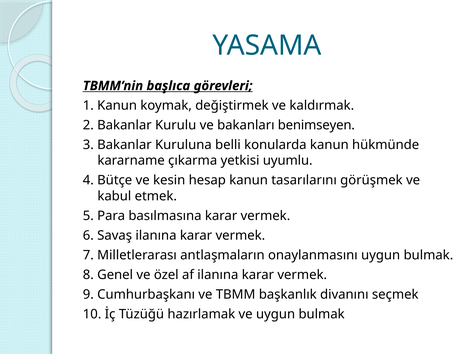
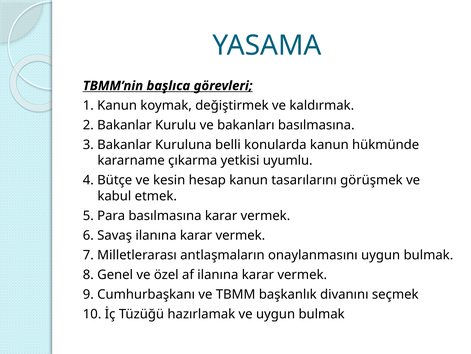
bakanları benimseyen: benimseyen -> basılmasına (316, 125)
